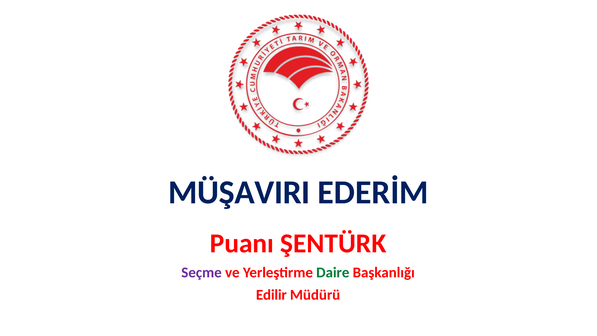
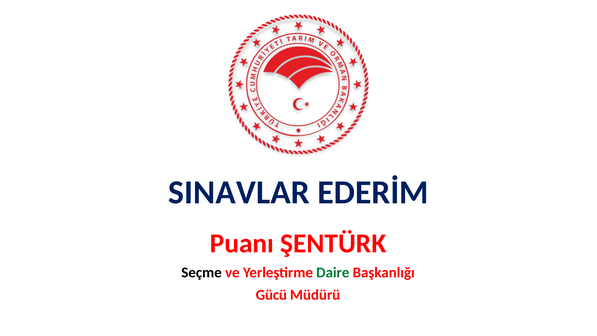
MÜŞAVIRI: MÜŞAVIRI -> SINAVLAR (239, 192)
Seçme colour: purple -> black (202, 273)
Edilir: Edilir -> Gücü (271, 295)
